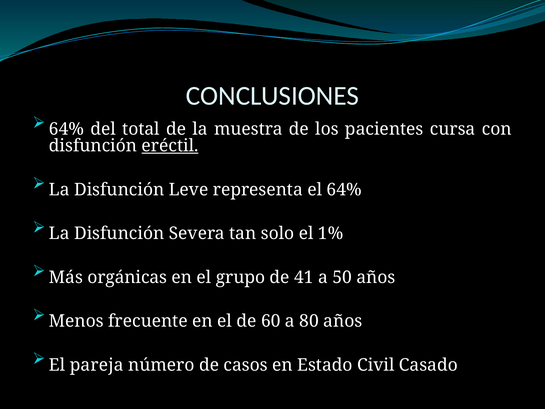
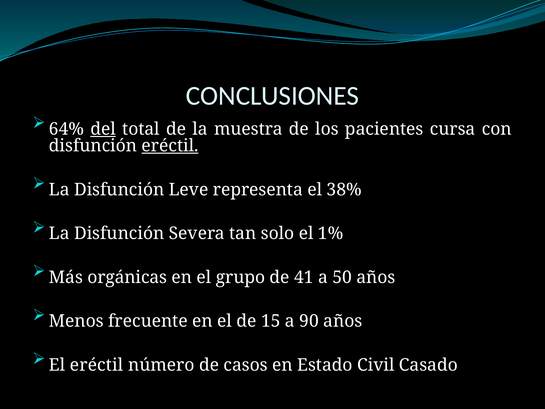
del underline: none -> present (103, 129)
el 64%: 64% -> 38% (344, 190)
60: 60 -> 15 (271, 321)
80: 80 -> 90 (309, 321)
El pareja: pareja -> eréctil (97, 365)
